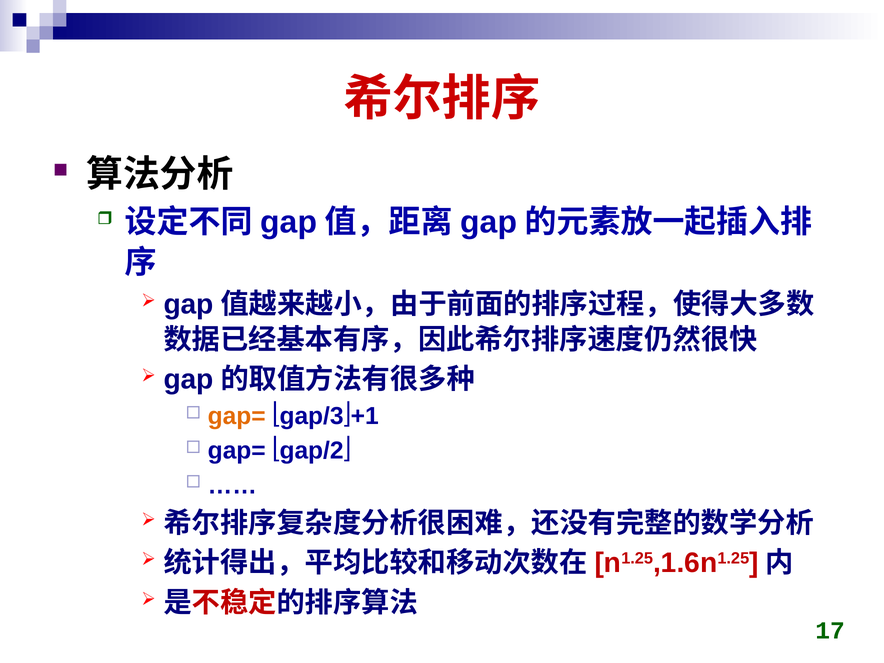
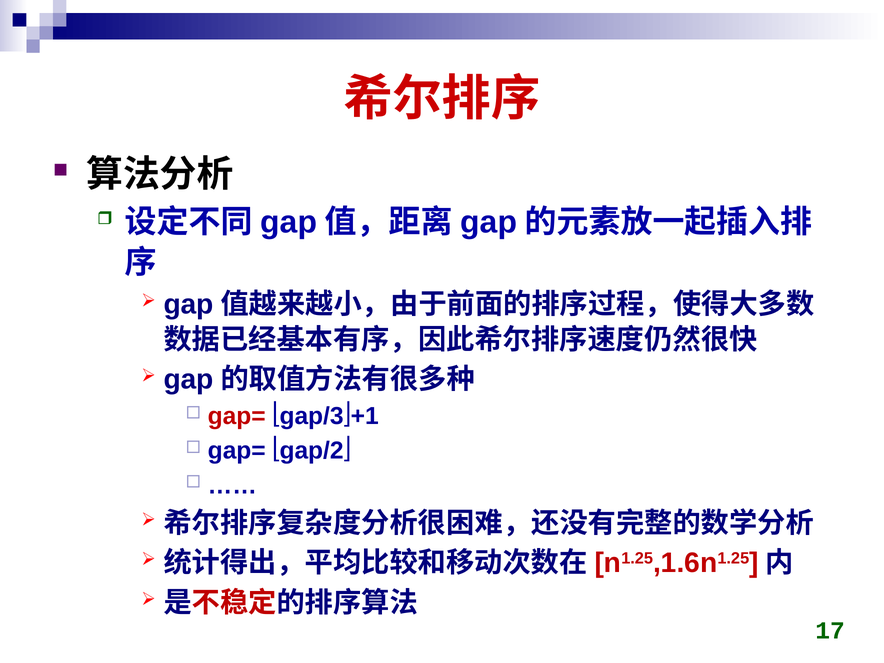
gap= colour: orange -> red (237, 416)
